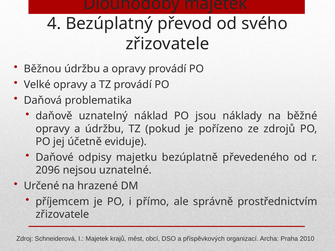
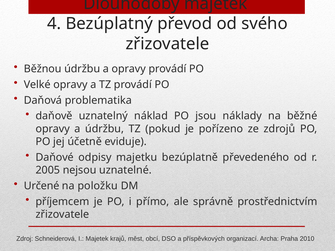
2096: 2096 -> 2005 (48, 170)
hrazené: hrazené -> položku (98, 186)
